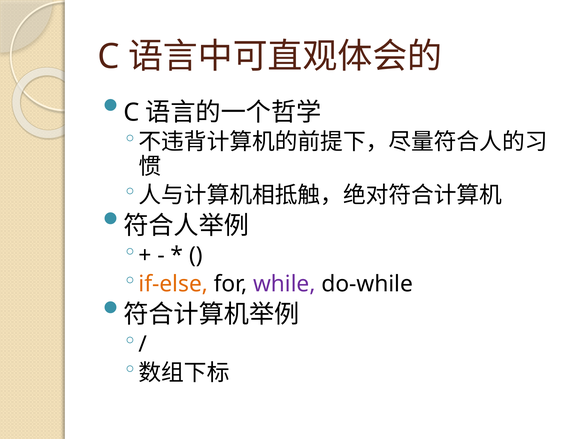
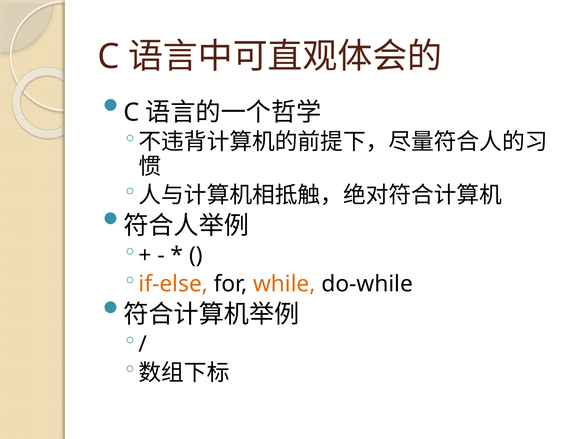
while colour: purple -> orange (284, 284)
